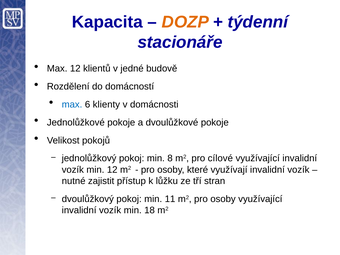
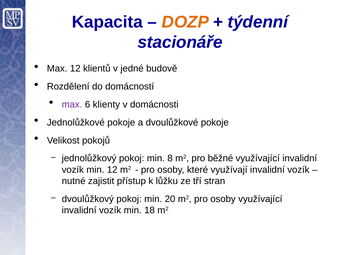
max colour: blue -> purple (72, 104)
cílové: cílové -> běžné (220, 158)
11: 11 -> 20 (170, 199)
